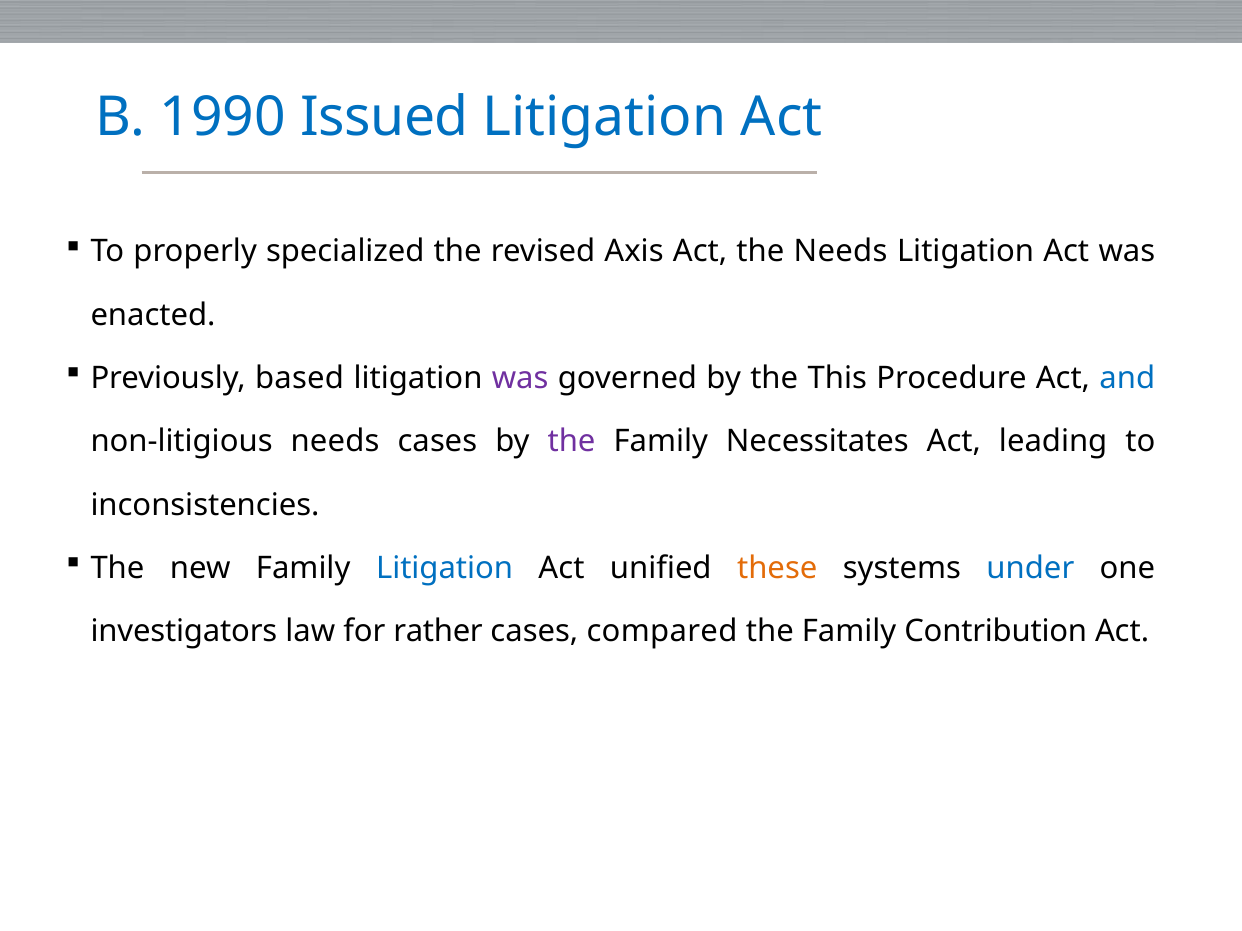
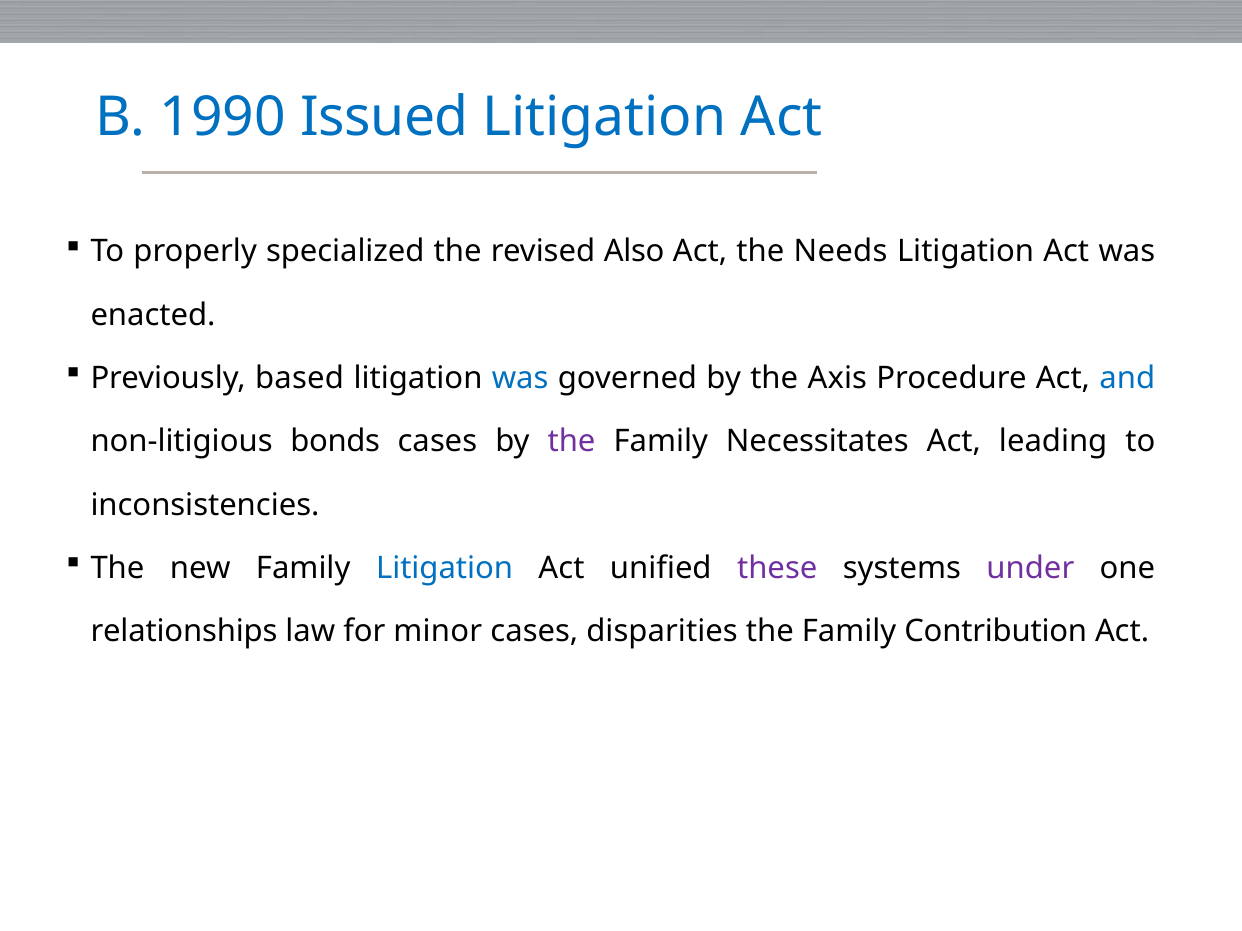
Axis: Axis -> Also (634, 252)
was colour: purple -> blue (520, 379)
This: This -> Axis (837, 379)
non-litigious needs: needs -> bonds (335, 442)
these colour: orange -> purple (777, 569)
under colour: blue -> purple (1030, 569)
investigators: investigators -> relationships (184, 632)
rather: rather -> minor (438, 632)
compared: compared -> disparities (662, 632)
